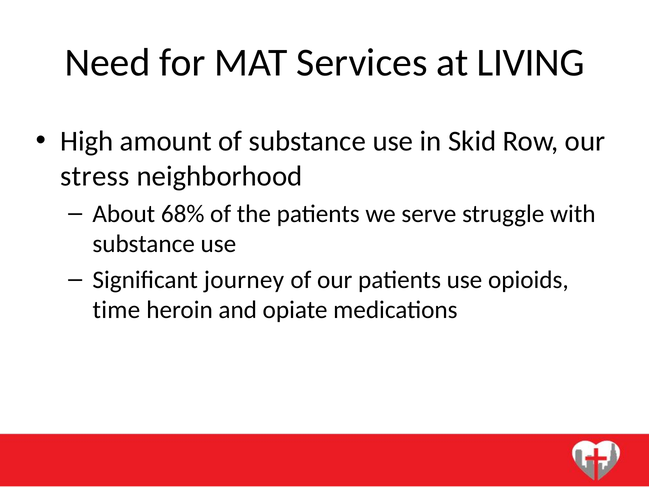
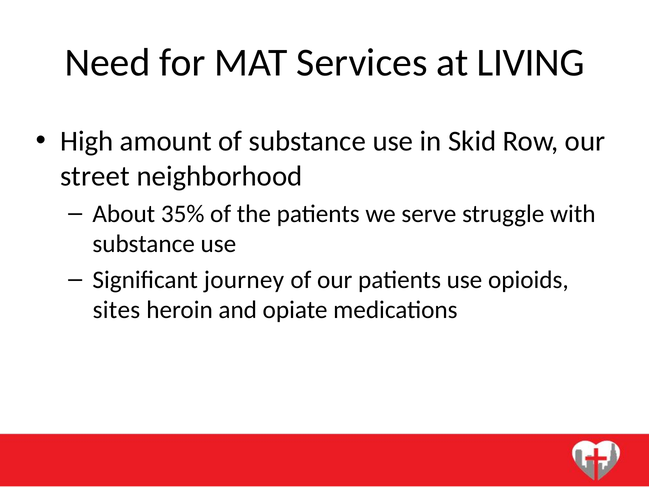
stress: stress -> street (95, 176)
68%: 68% -> 35% (183, 214)
time: time -> sites (116, 310)
